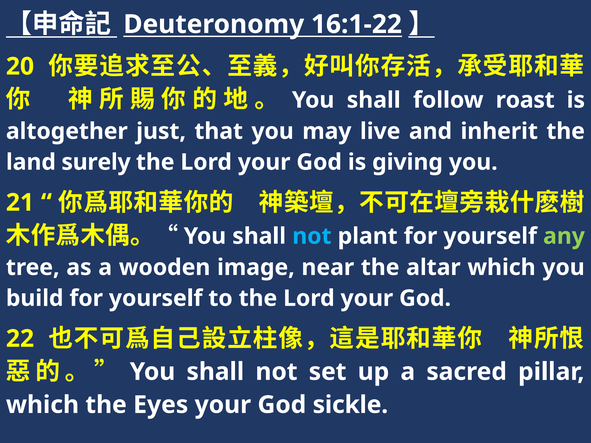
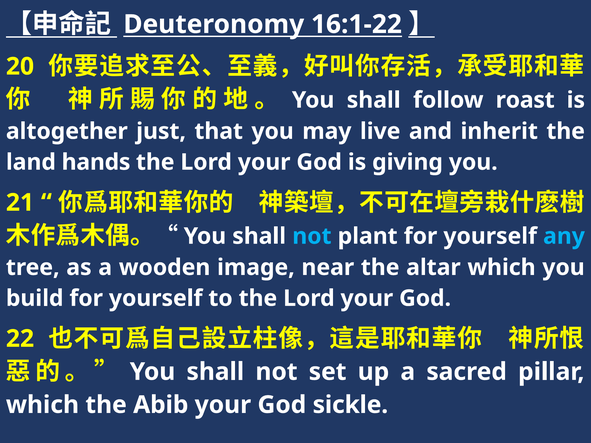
surely: surely -> hands (96, 162)
any colour: light green -> light blue (564, 236)
Eyes: Eyes -> Abib (161, 405)
